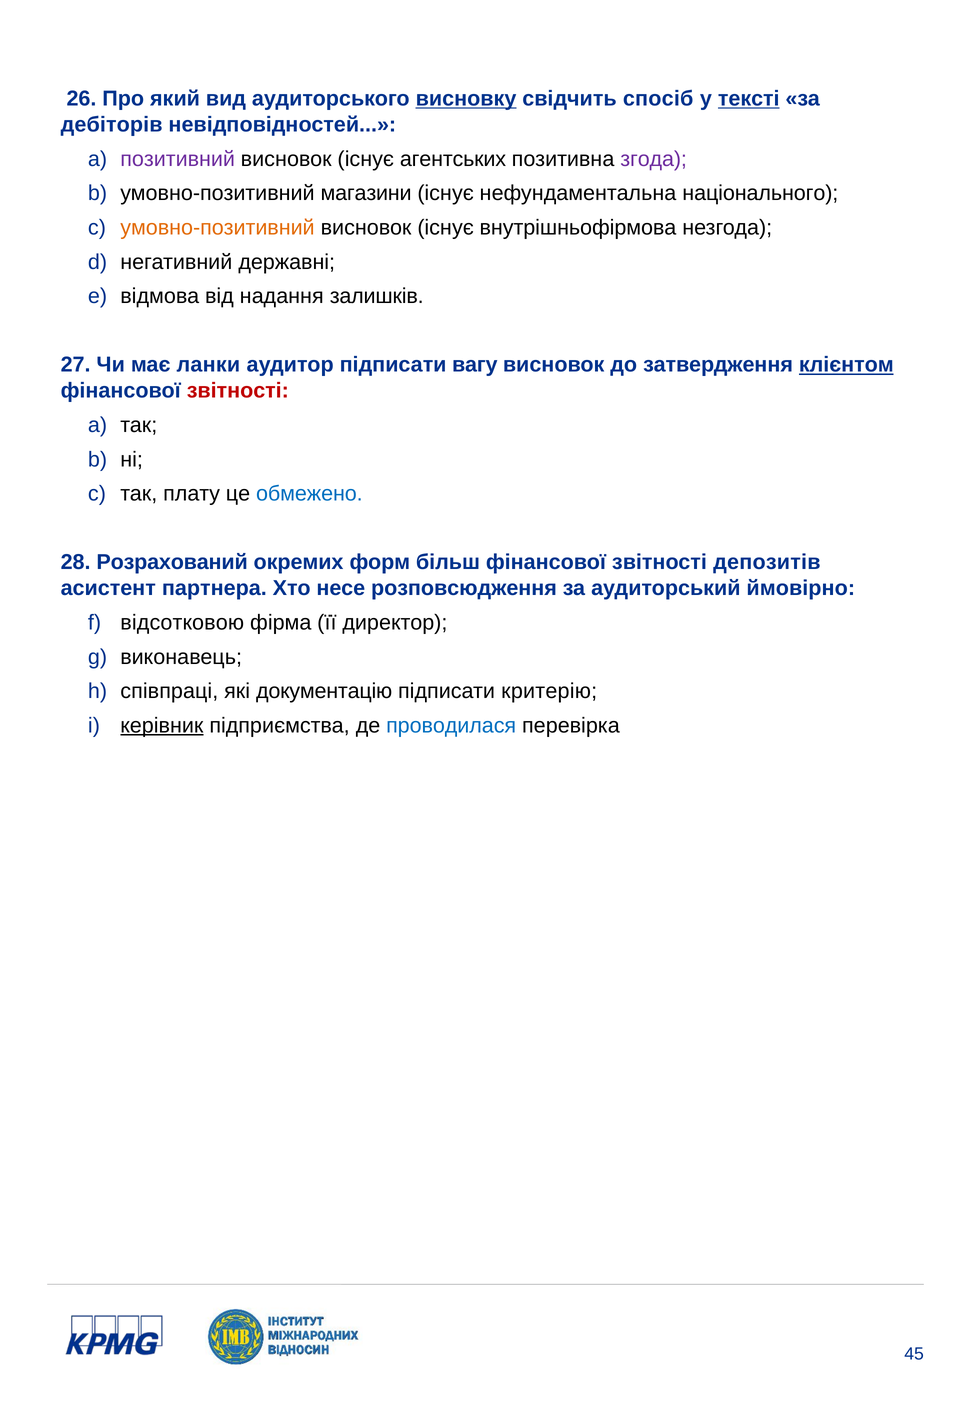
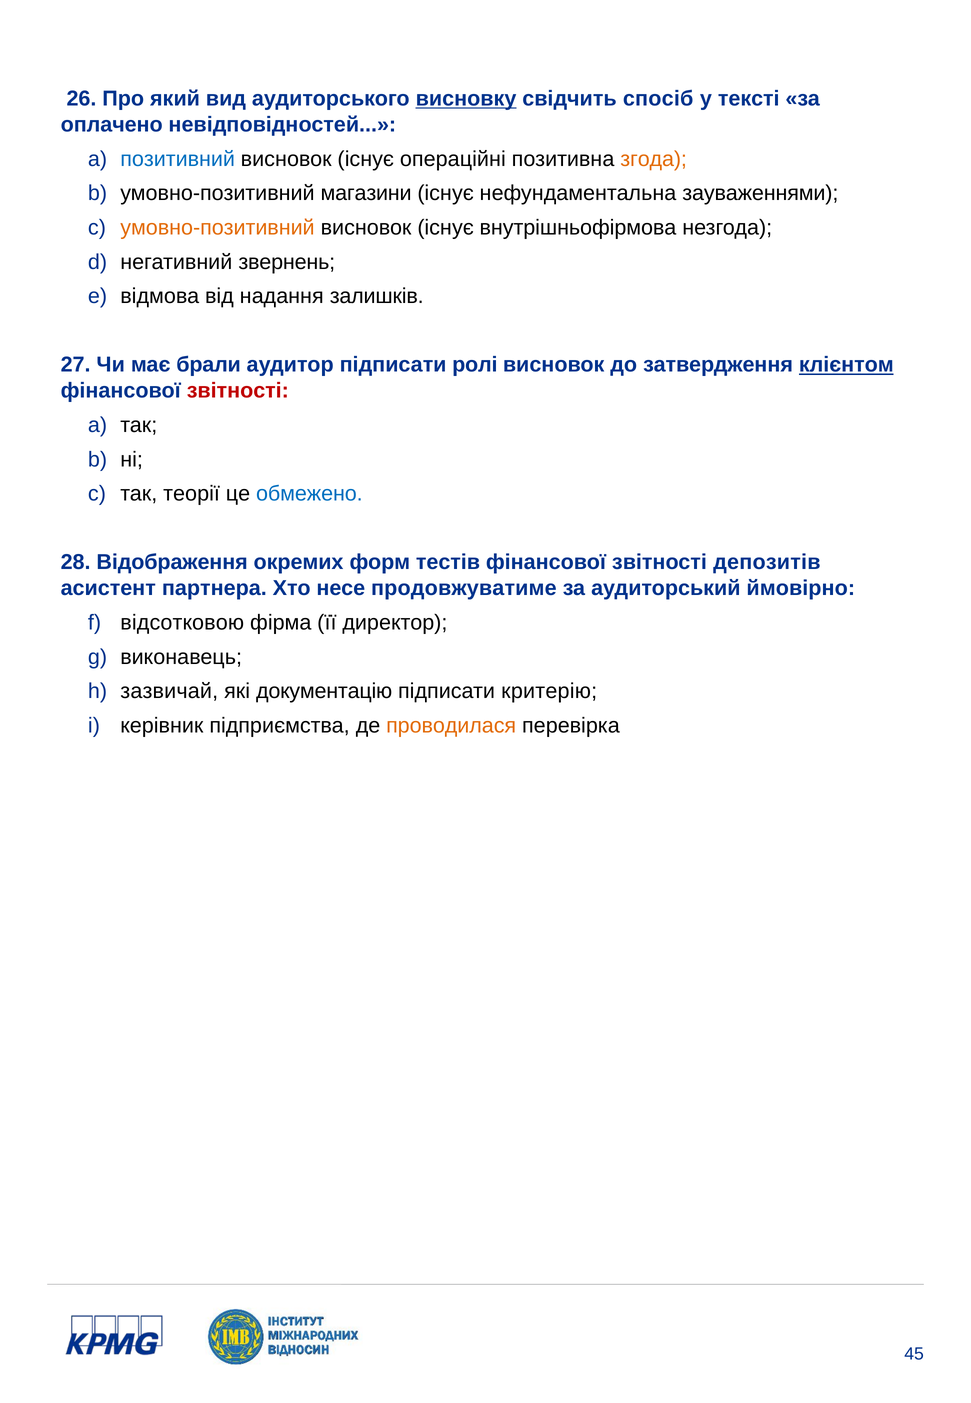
тексті underline: present -> none (749, 99)
дебіторів: дебіторів -> оплачено (112, 125)
позитивний colour: purple -> blue (178, 159)
агентських: агентських -> операційні (453, 159)
згода colour: purple -> orange (654, 159)
національного: національного -> зауваженнями (760, 193)
державні: державні -> звернень (287, 262)
ланки: ланки -> брали (209, 365)
вагу: вагу -> ролі (475, 365)
плату: плату -> теорії (192, 494)
Розрахований: Розрахований -> Відображення (172, 562)
більш: більш -> тестів (448, 562)
розповсюдження: розповсюдження -> продовжуватиме (464, 588)
співпраці: співпраці -> зазвичай (169, 691)
керівник underline: present -> none (162, 725)
проводилася colour: blue -> orange (451, 725)
